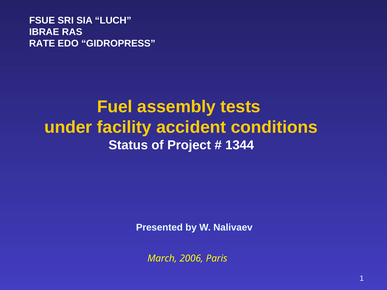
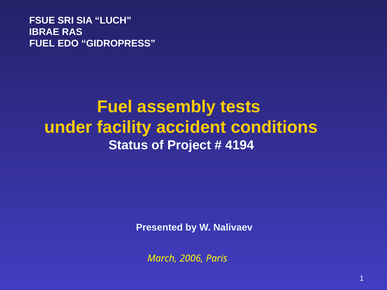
RATE: RATE -> FUEL (42, 44)
1344: 1344 -> 4194 (240, 145)
